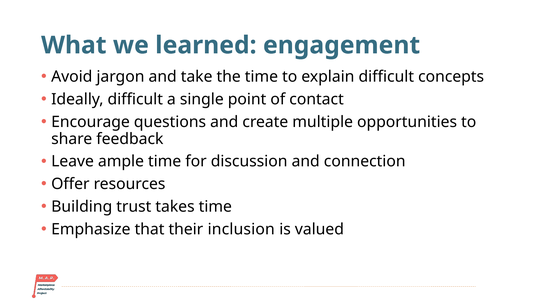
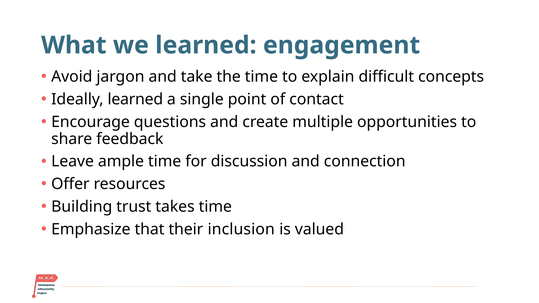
Ideally difficult: difficult -> learned (135, 99)
